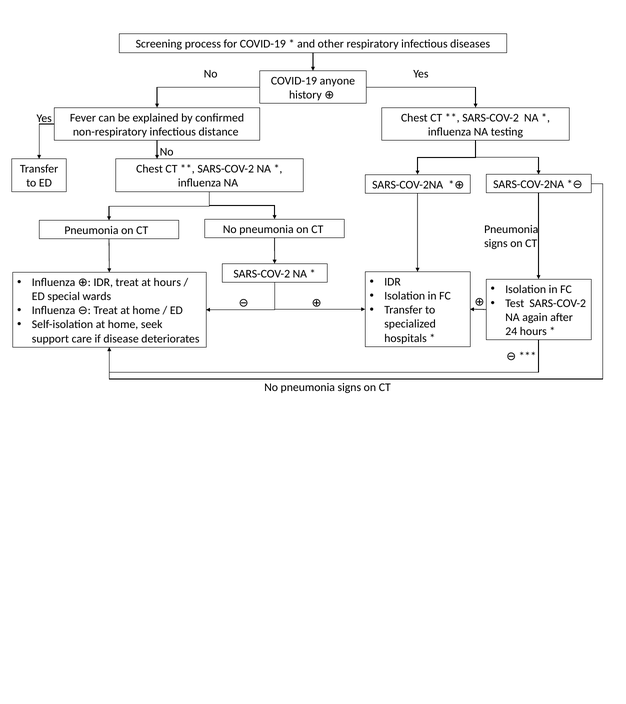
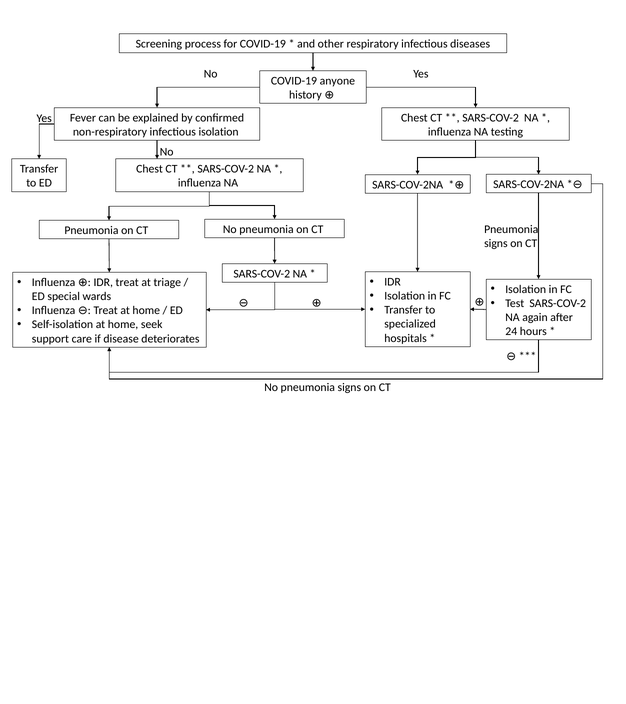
infectious distance: distance -> isolation (219, 132)
at hours: hours -> triage (167, 282)
